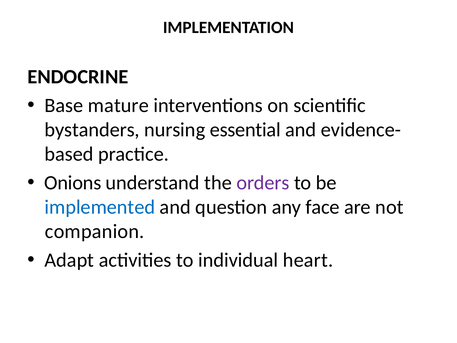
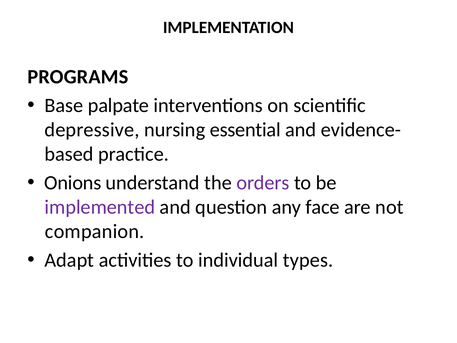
ENDOCRINE: ENDOCRINE -> PROGRAMS (78, 77)
mature: mature -> palpate (119, 105)
bystanders: bystanders -> depressive (92, 130)
implemented colour: blue -> purple (100, 207)
heart: heart -> types (308, 260)
